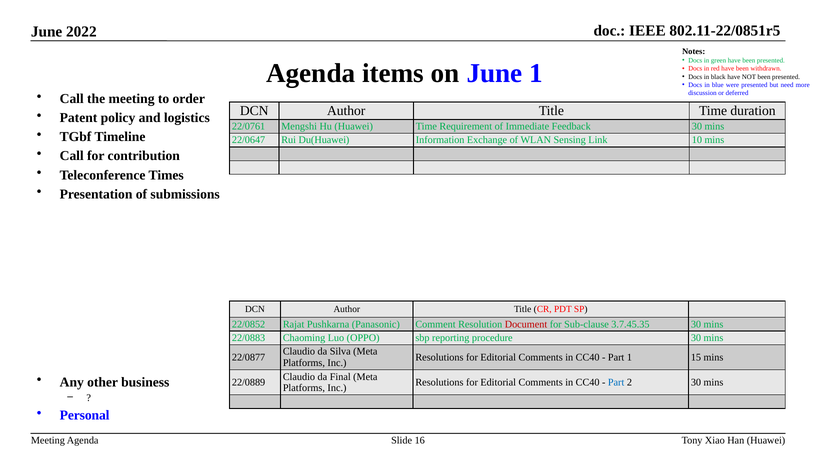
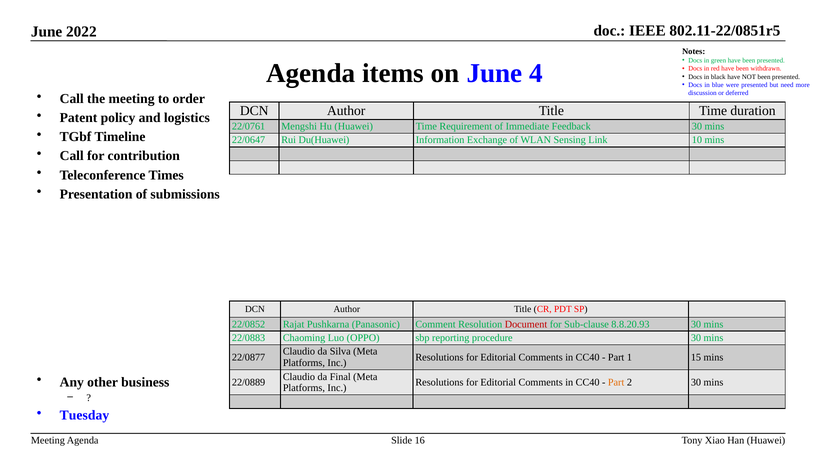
June 1: 1 -> 4 (536, 73)
3.7.45.35: 3.7.45.35 -> 8.8.20.93 (630, 324)
Part colour: blue -> orange (616, 382)
Personal: Personal -> Tuesday (85, 415)
